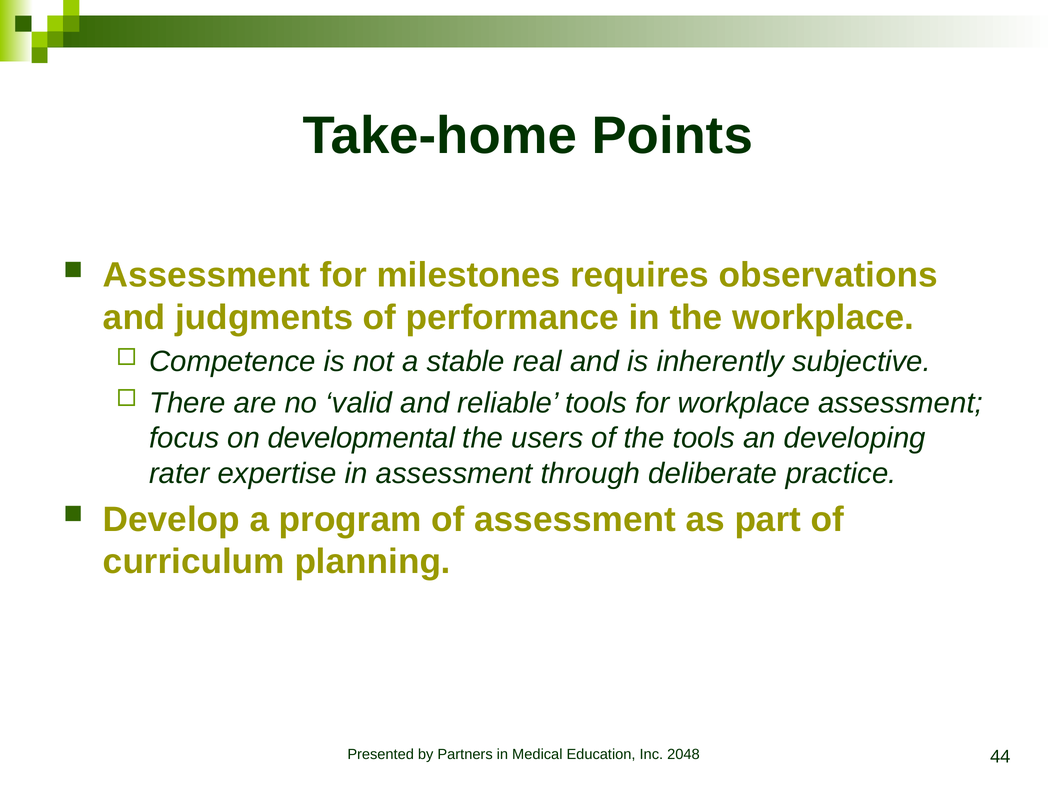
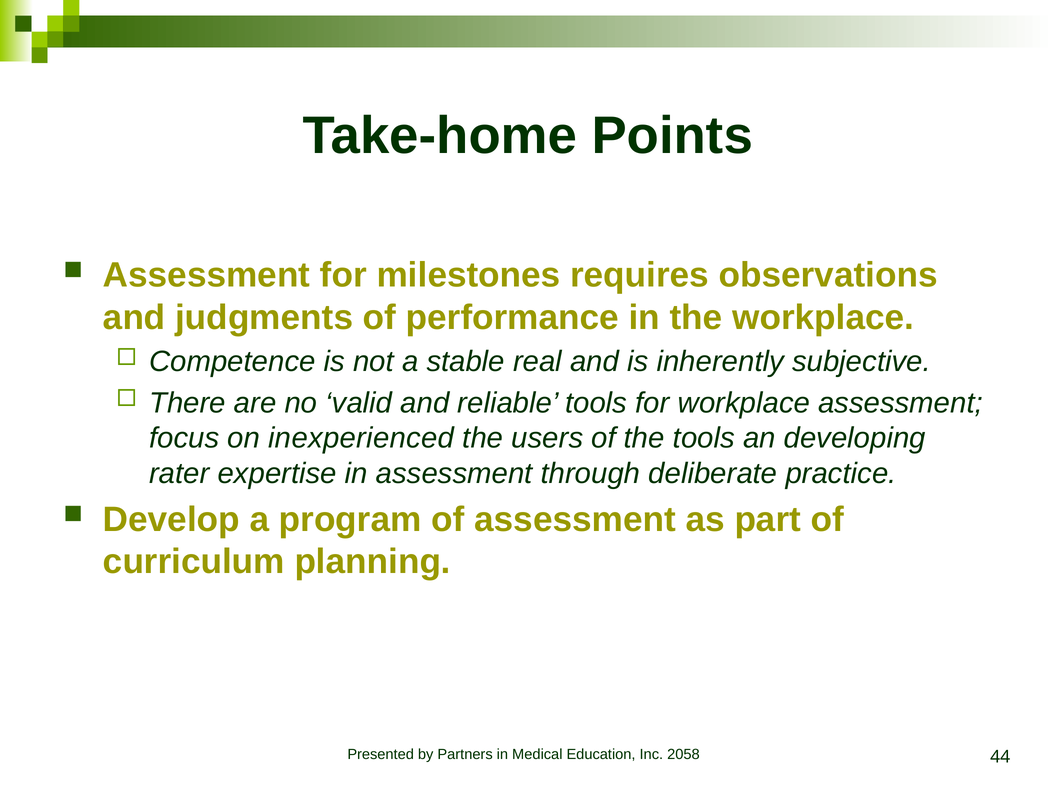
developmental: developmental -> inexperienced (361, 438)
2048: 2048 -> 2058 (683, 754)
